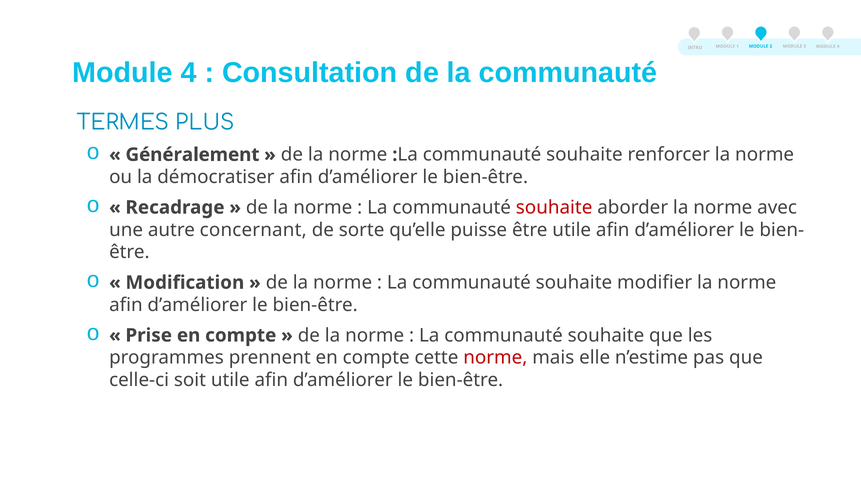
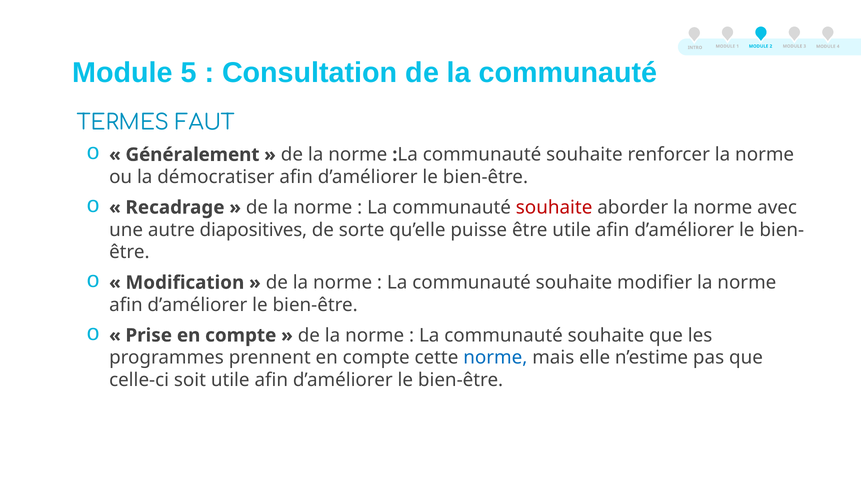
4: 4 -> 5 (189, 73)
PLUS: PLUS -> FAUT (205, 123)
concernant: concernant -> diapositives (253, 230)
norme colour: red -> blue (495, 358)
